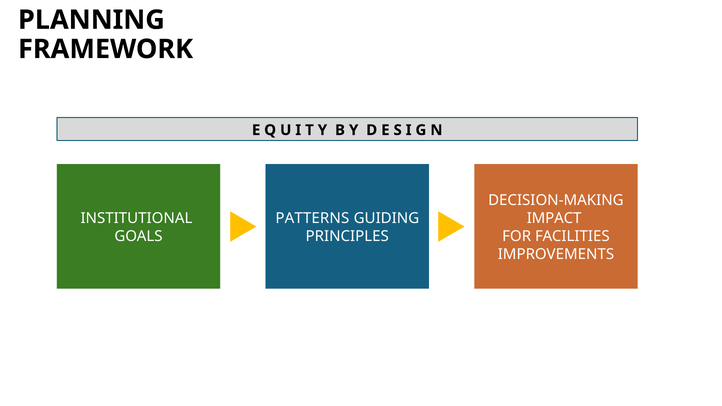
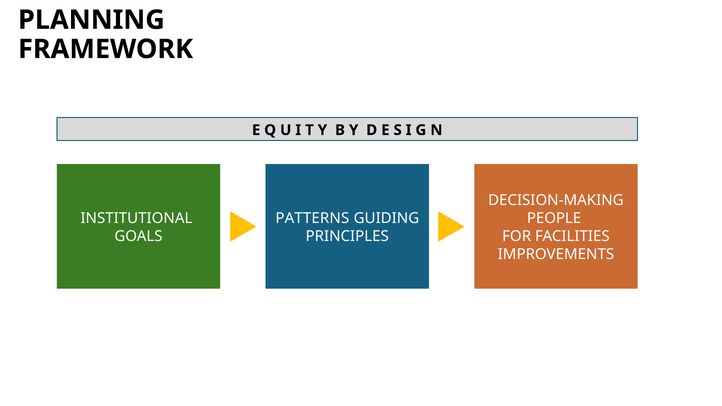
IMPACT: IMPACT -> PEOPLE (554, 218)
